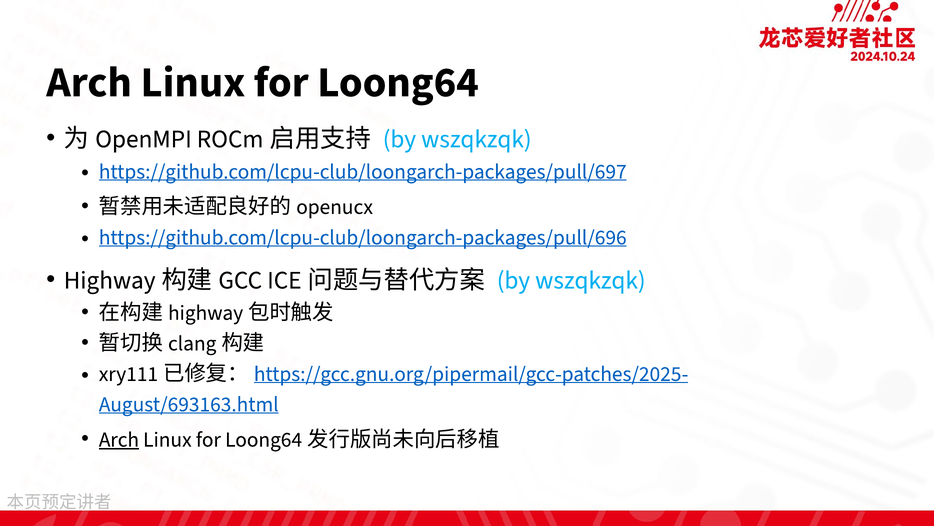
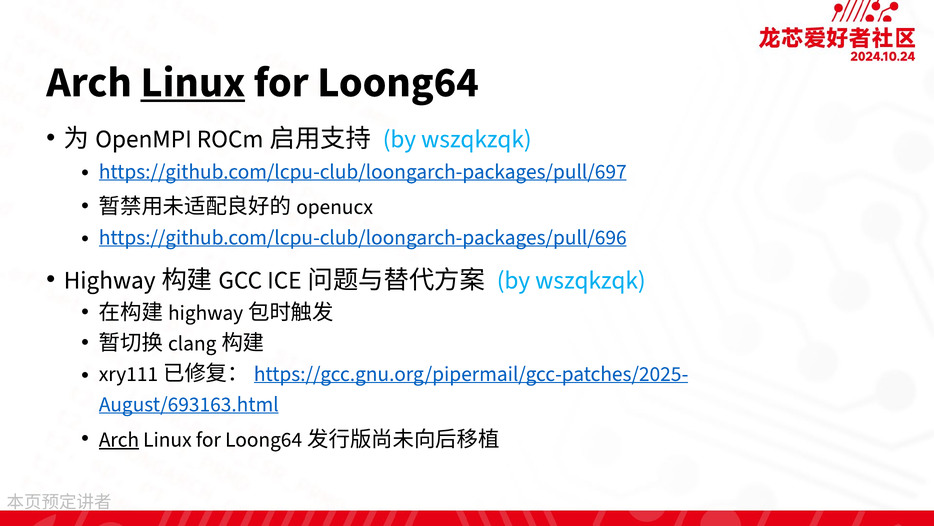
Linux underline: none -> present (193, 82)
